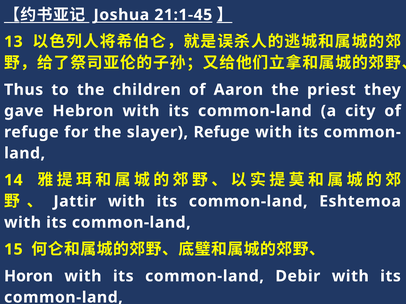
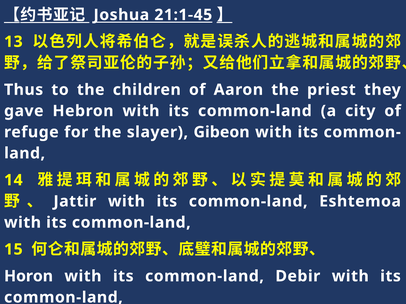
slayer Refuge: Refuge -> Gibeon (222, 132)
